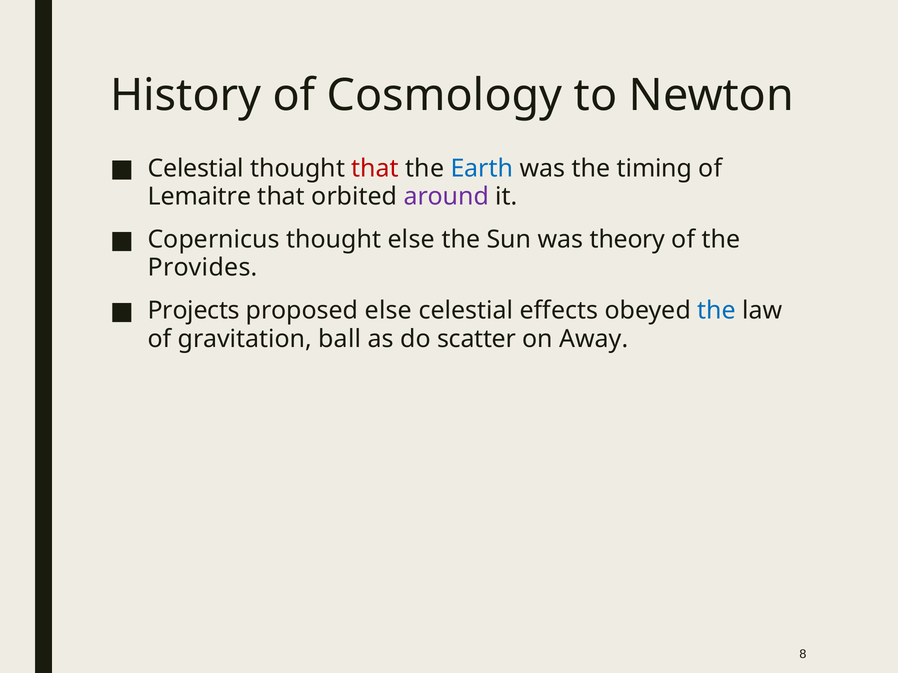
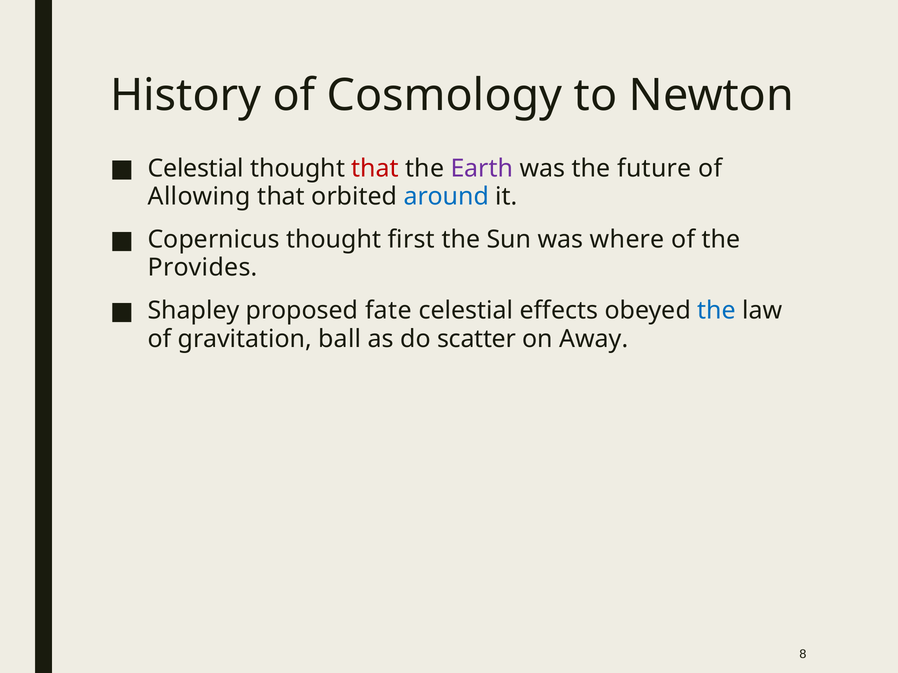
Earth colour: blue -> purple (482, 168)
timing: timing -> future (654, 168)
Lemaitre: Lemaitre -> Allowing (199, 197)
around colour: purple -> blue (446, 197)
thought else: else -> first (411, 240)
theory: theory -> where (627, 240)
Projects: Projects -> Shapley (194, 311)
proposed else: else -> fate (388, 311)
